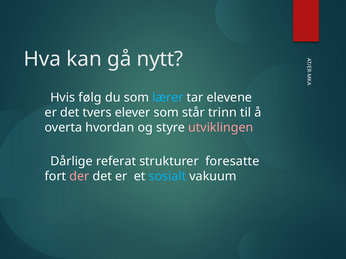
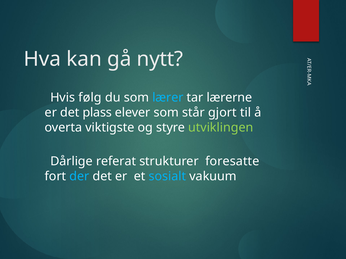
elevene: elevene -> lærerne (229, 98)
tvers: tvers -> plass (97, 113)
trinn: trinn -> gjort (222, 113)
hvordan: hvordan -> viktigste (110, 128)
utviklingen colour: pink -> light green (221, 128)
der colour: pink -> light blue (79, 177)
